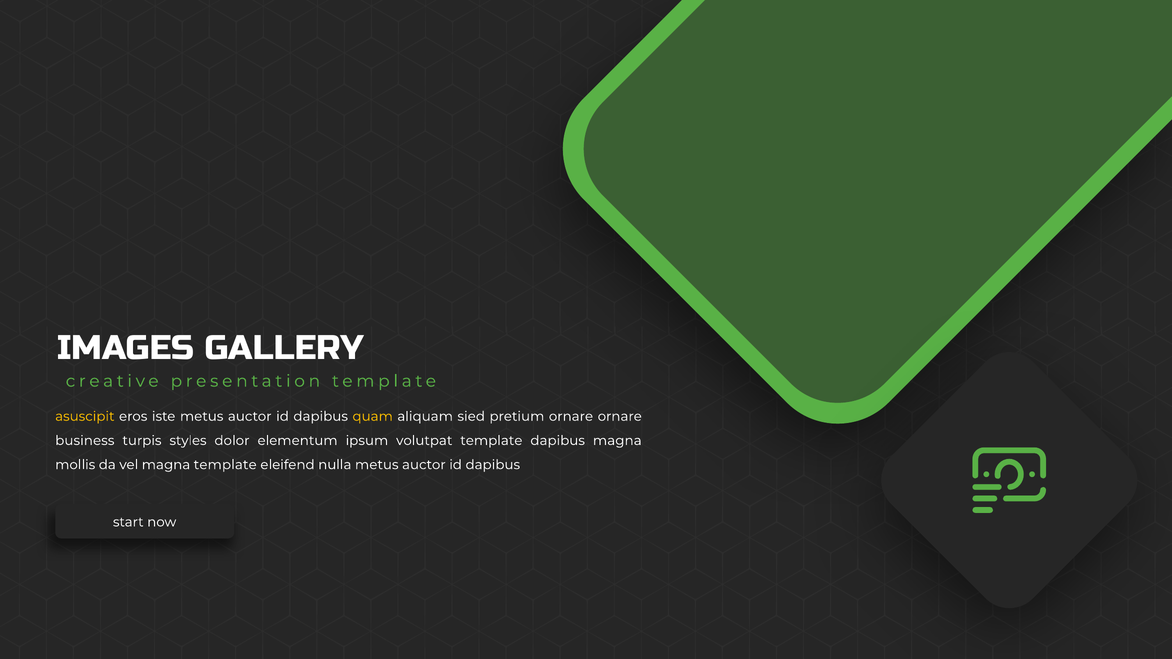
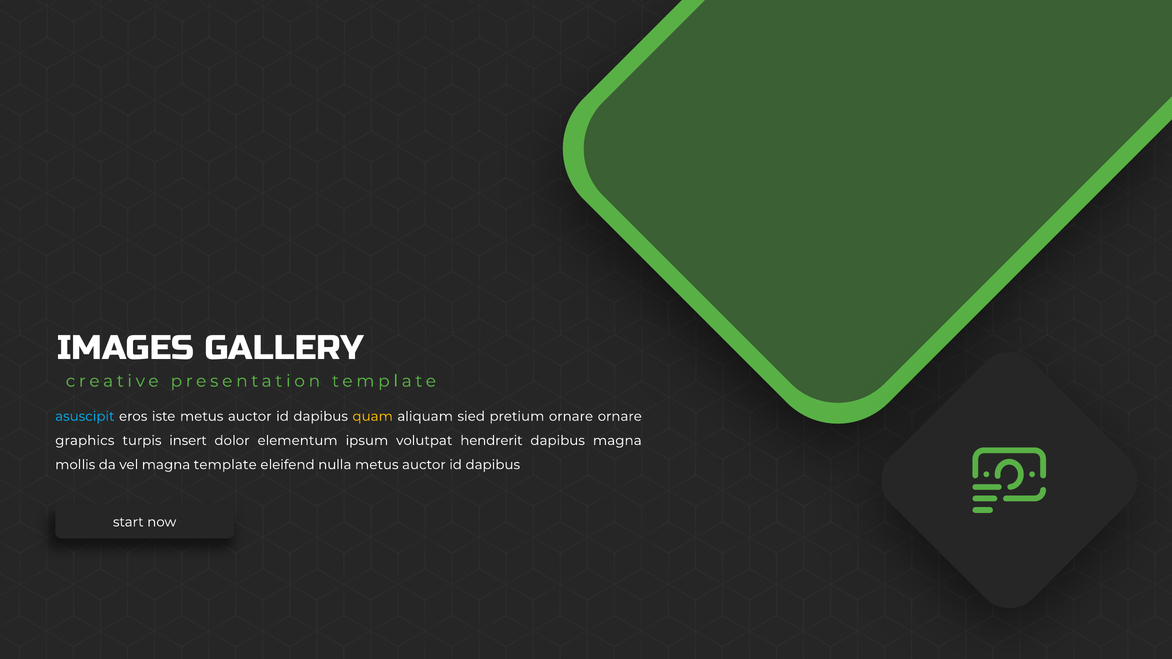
asuscipit colour: yellow -> light blue (85, 416)
business: business -> graphics (85, 441)
styles: styles -> insert (188, 441)
volutpat template: template -> hendrerit (491, 441)
